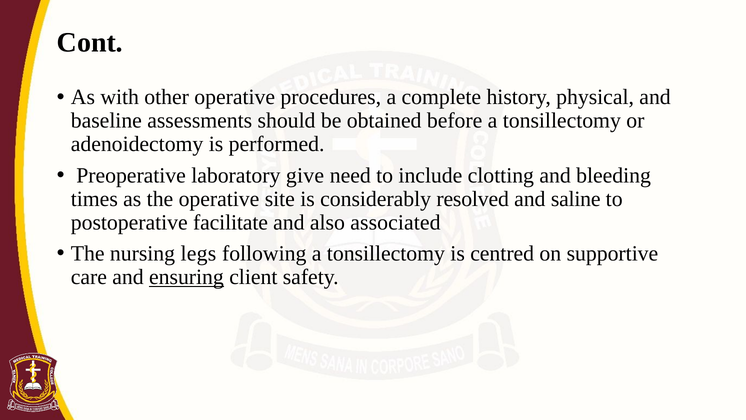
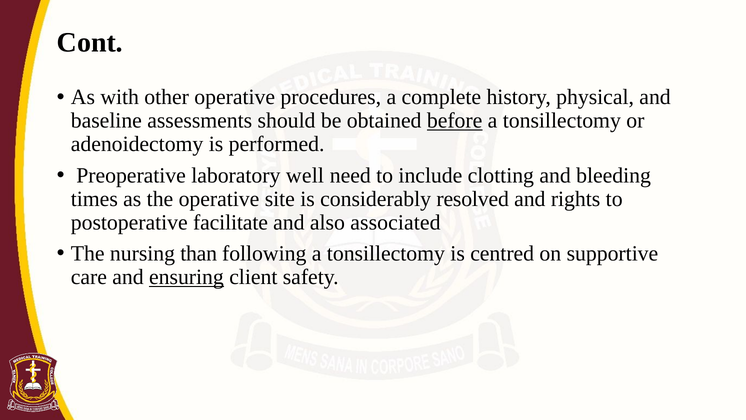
before underline: none -> present (455, 121)
give: give -> well (305, 175)
saline: saline -> rights (576, 199)
legs: legs -> than (199, 253)
